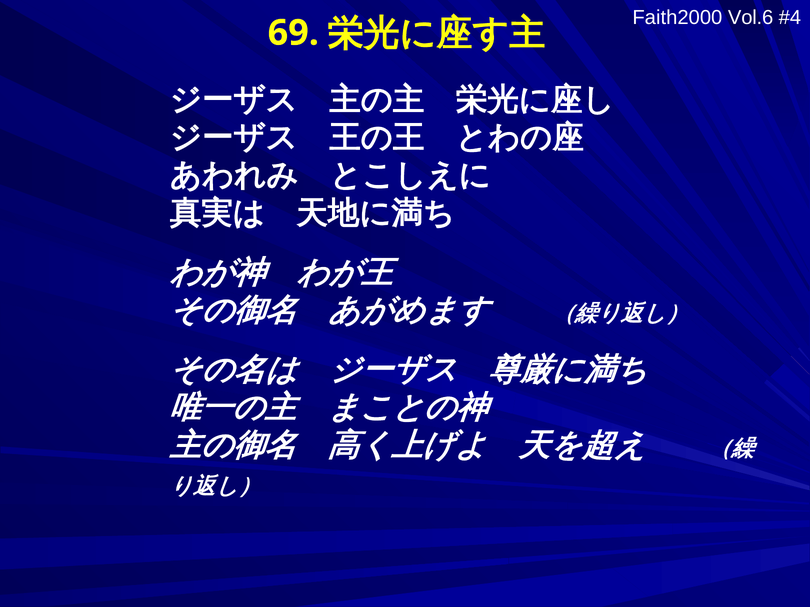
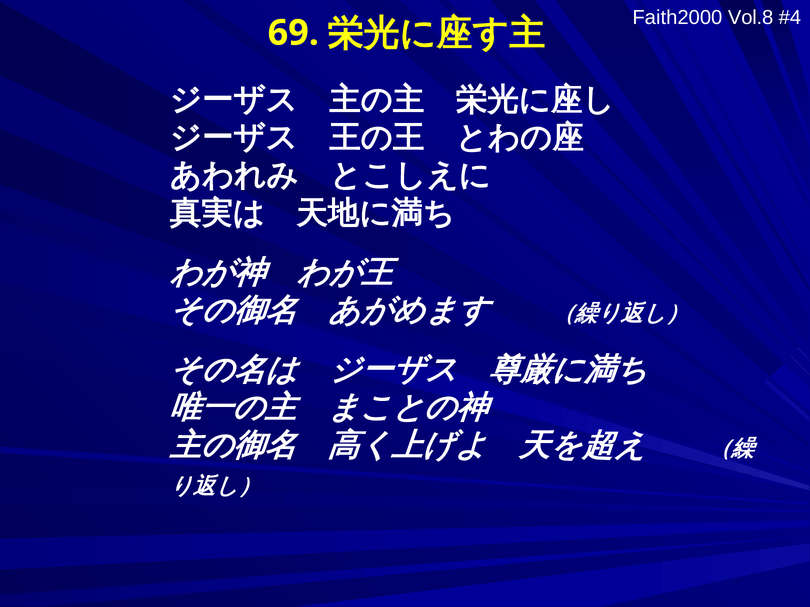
Vol.6: Vol.6 -> Vol.8 (751, 18)
